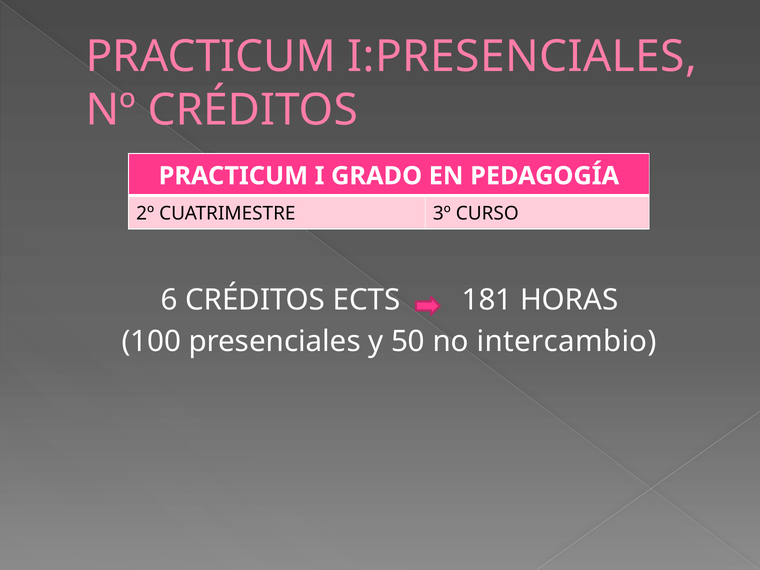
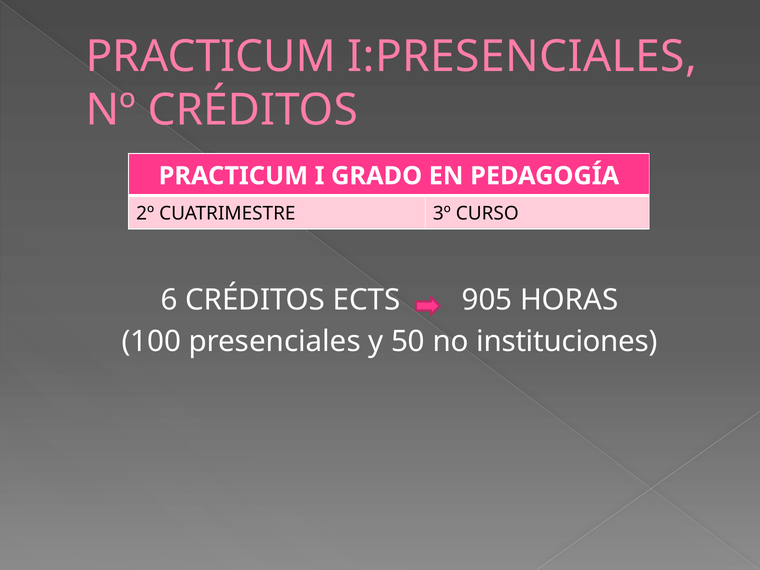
181: 181 -> 905 (487, 300)
intercambio: intercambio -> instituciones (567, 341)
